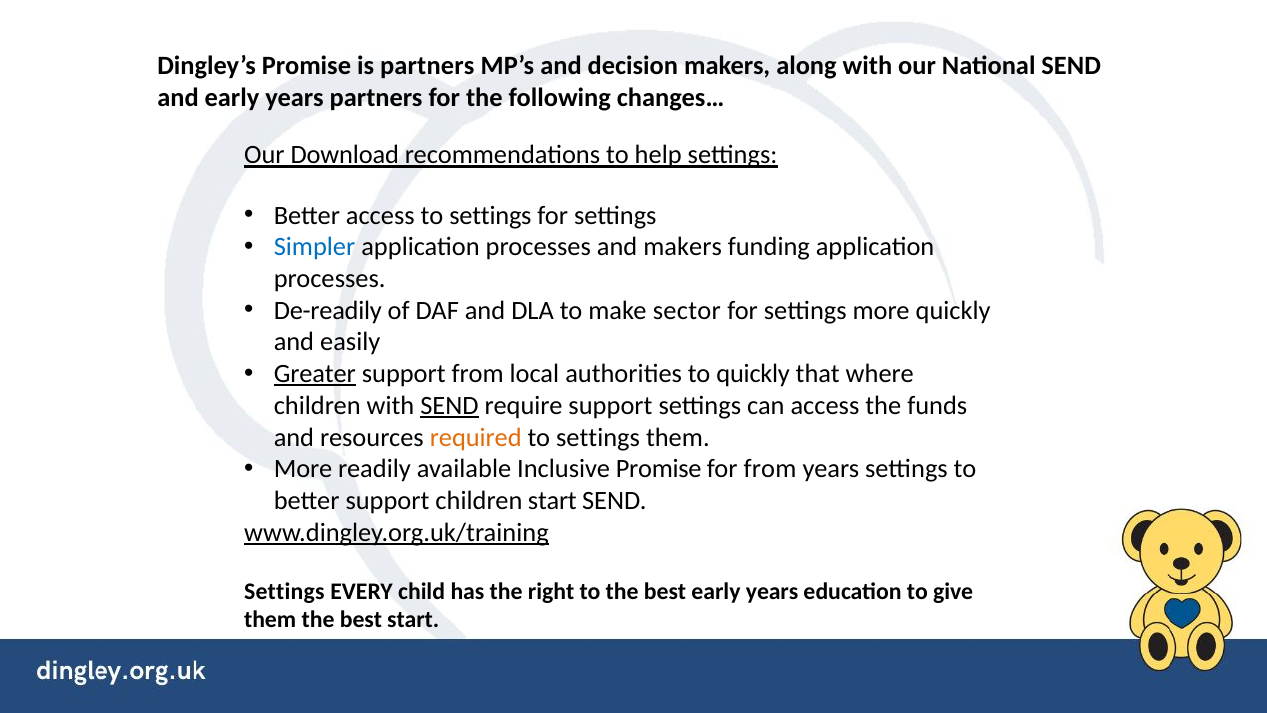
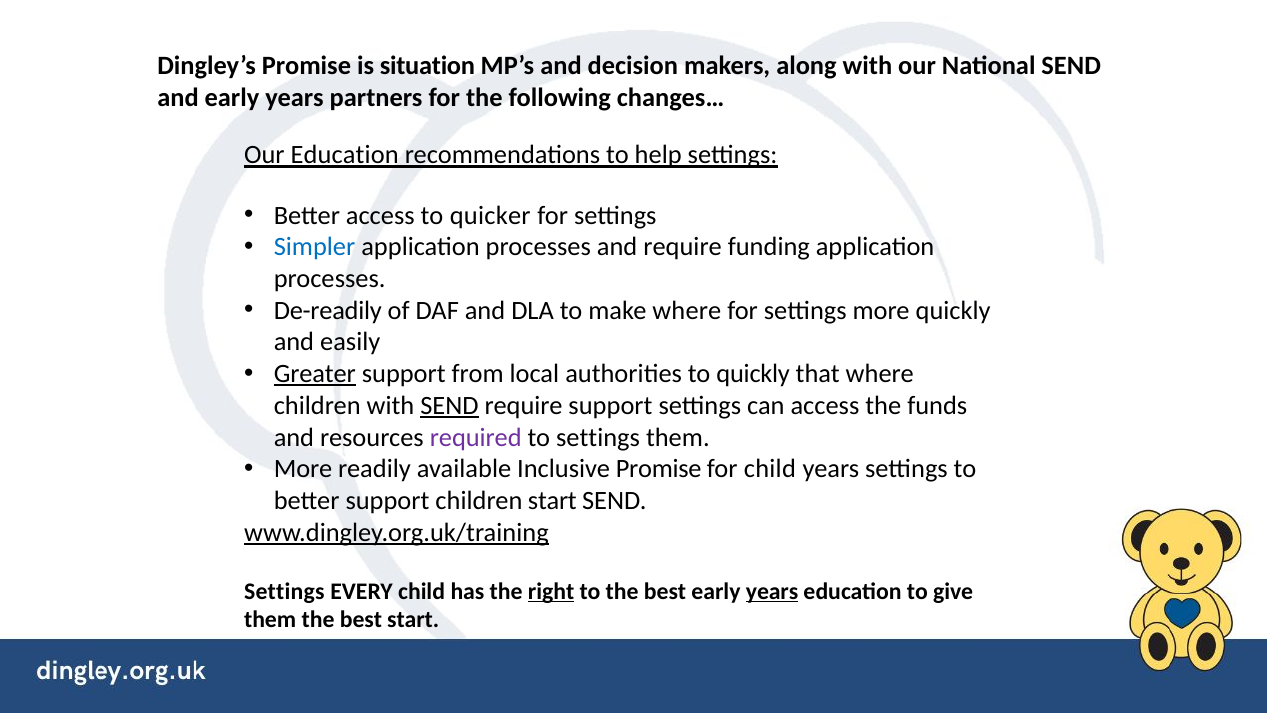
is partners: partners -> situation (427, 66)
Our Download: Download -> Education (345, 155)
access to settings: settings -> quicker (490, 215)
and makers: makers -> require (683, 247)
make sector: sector -> where (687, 310)
required colour: orange -> purple (476, 437)
for from: from -> child (770, 469)
right underline: none -> present (551, 591)
years underline: none -> present (772, 591)
